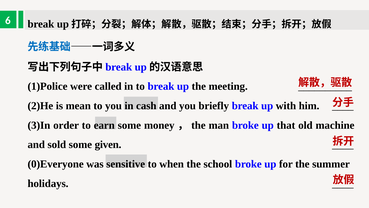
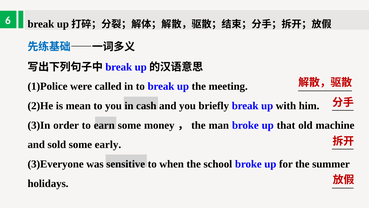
given: given -> early (108, 144)
0)Everyone: 0)Everyone -> 3)Everyone (56, 164)
